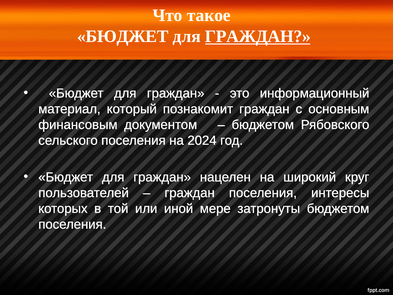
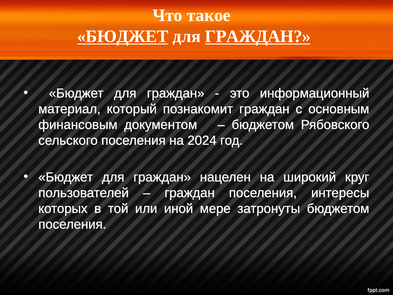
БЮДЖЕТ underline: none -> present (123, 36)
